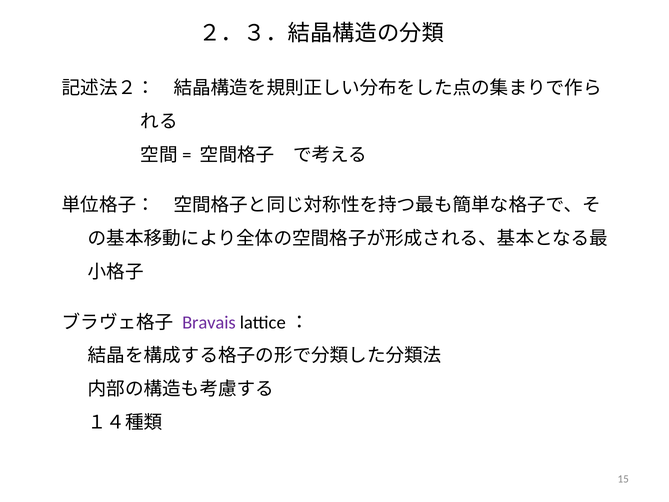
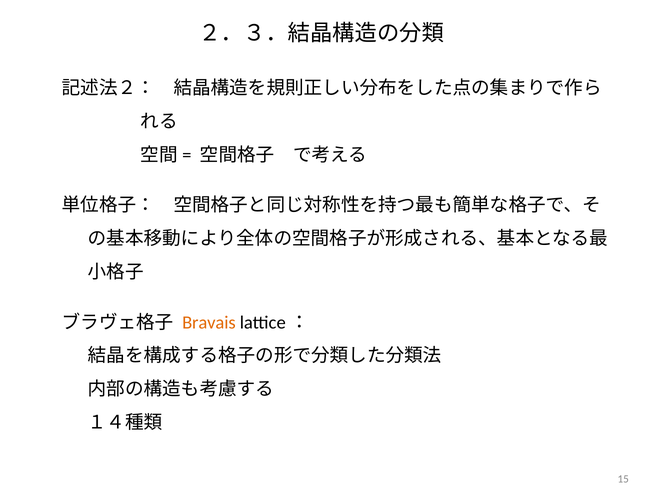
Bravais colour: purple -> orange (209, 322)
